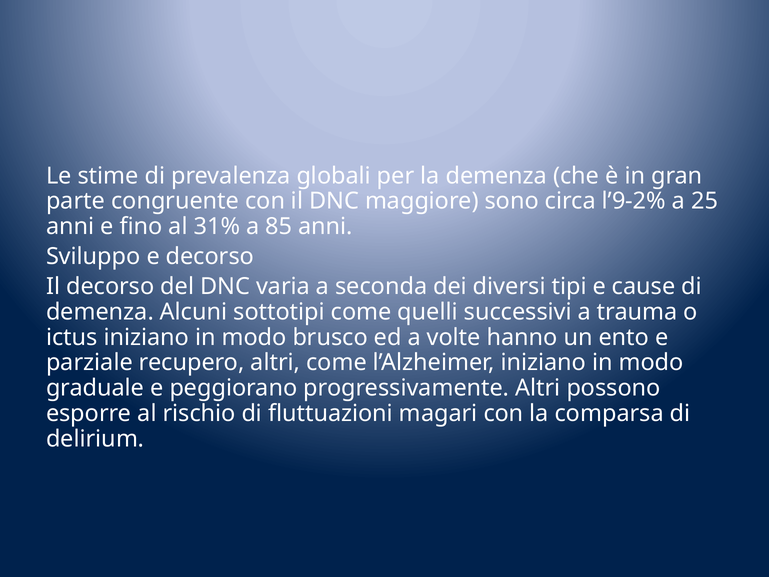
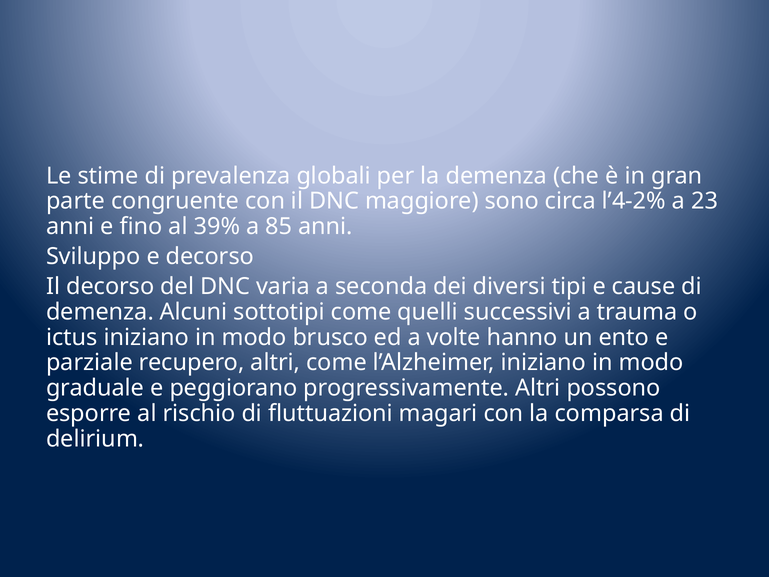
l’9-2%: l’9-2% -> l’4-2% (634, 201)
25: 25 -> 23 (705, 201)
31%: 31% -> 39% (217, 227)
